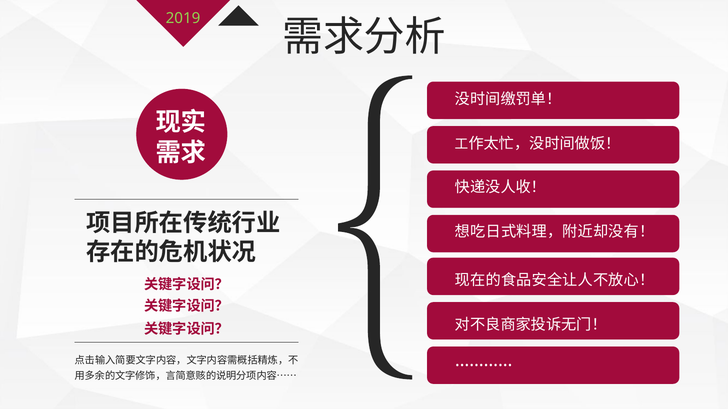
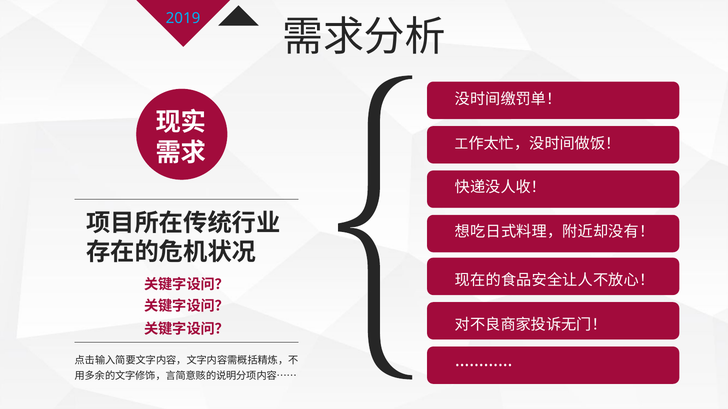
2019 colour: light green -> light blue (183, 18)
